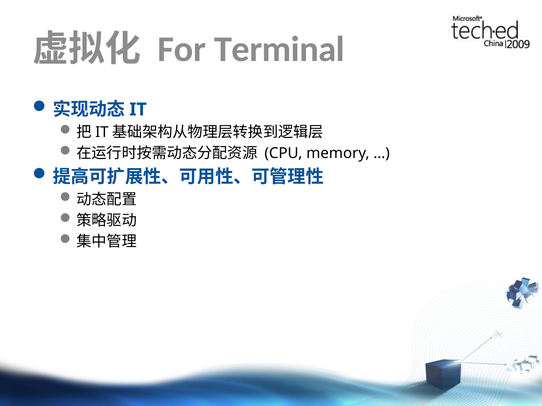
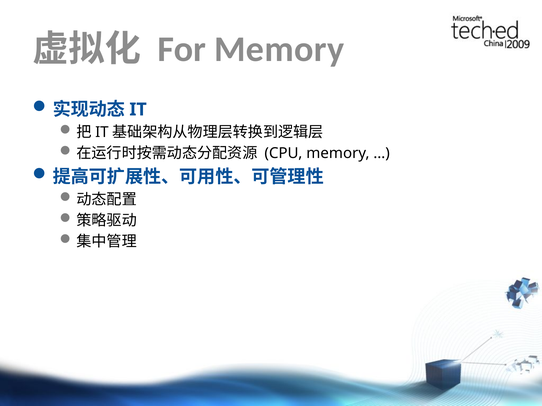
For Terminal: Terminal -> Memory (279, 49)
